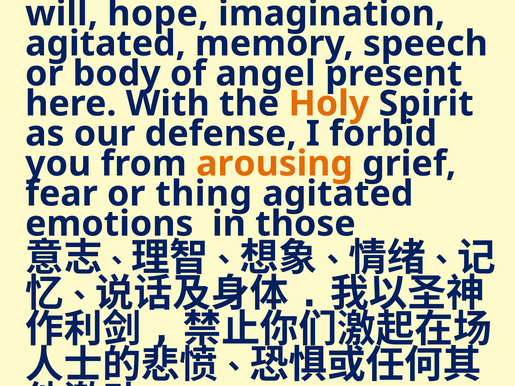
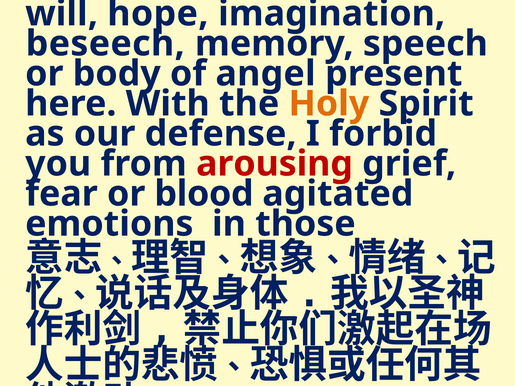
agitated: agitated -> beseech (105, 44)
arousing colour: orange -> red (275, 164)
thing: thing -> blood (204, 194)
